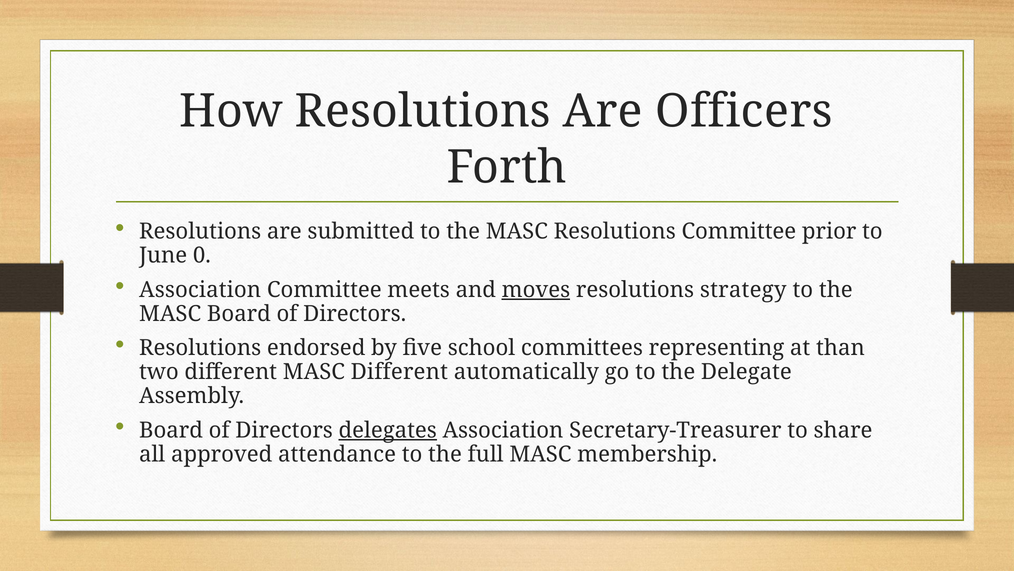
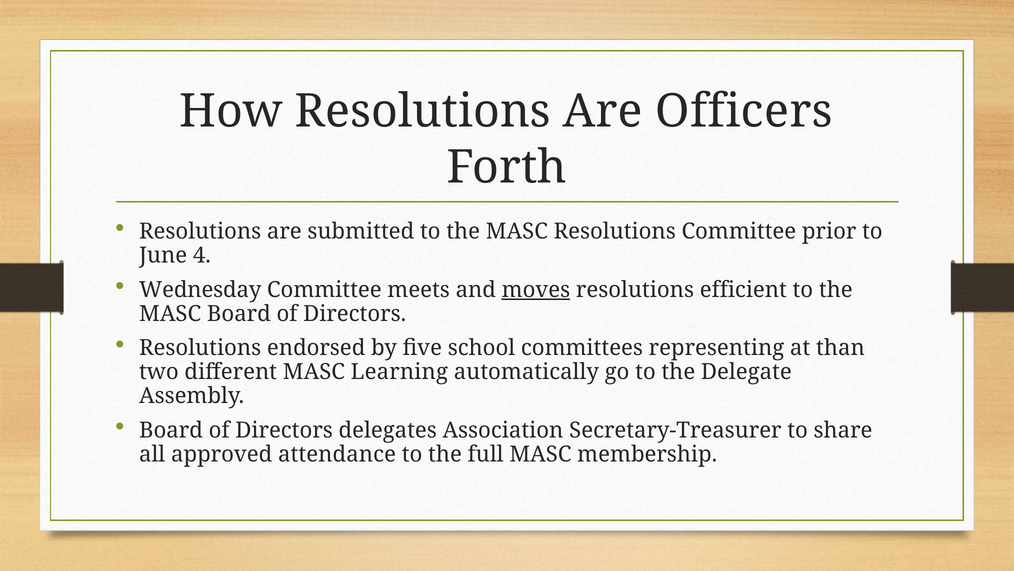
0: 0 -> 4 (202, 255)
Association: Association -> Wednesday (200, 289)
strategy: strategy -> efficient (743, 289)
MASC Different: Different -> Learning (399, 372)
delegates underline: present -> none (388, 430)
